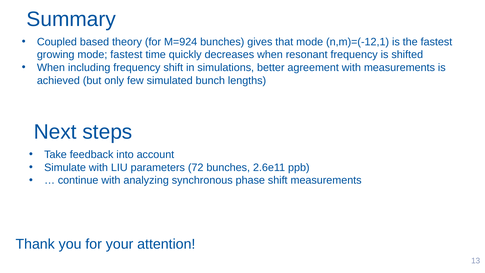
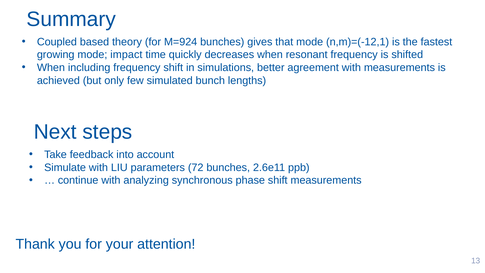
mode fastest: fastest -> impact (126, 55)
